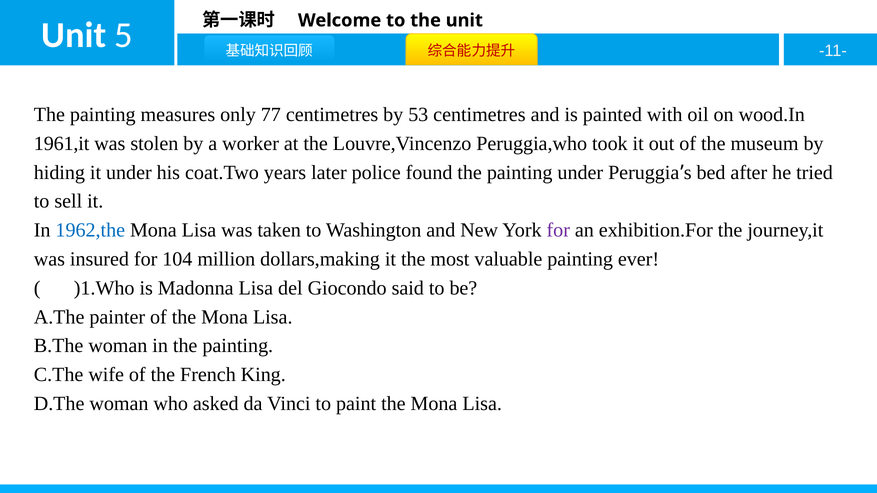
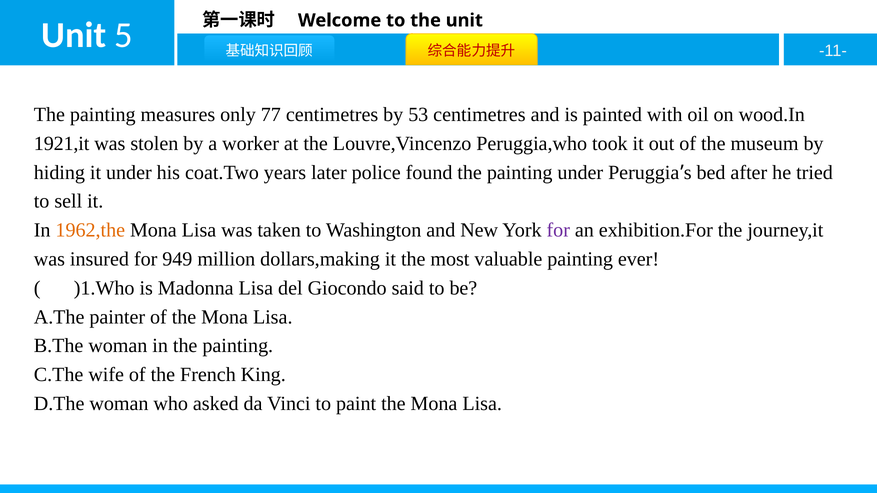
1961,it: 1961,it -> 1921,it (62, 144)
1962,the colour: blue -> orange (90, 230)
104: 104 -> 949 (177, 259)
